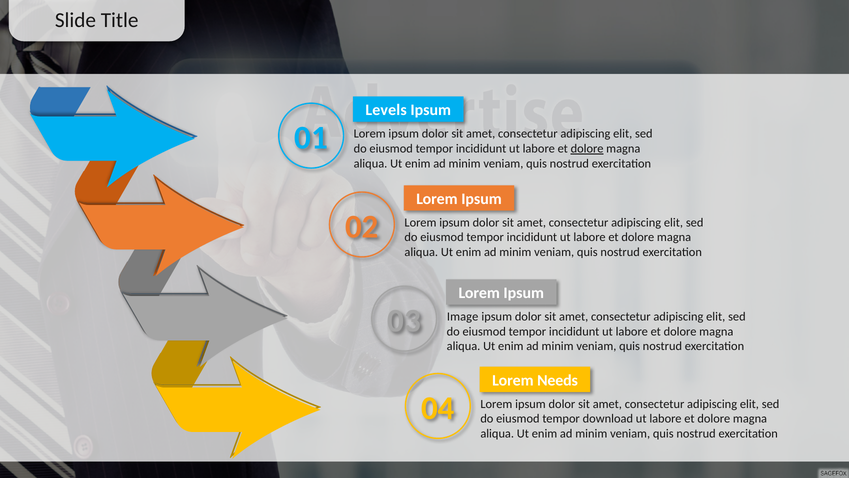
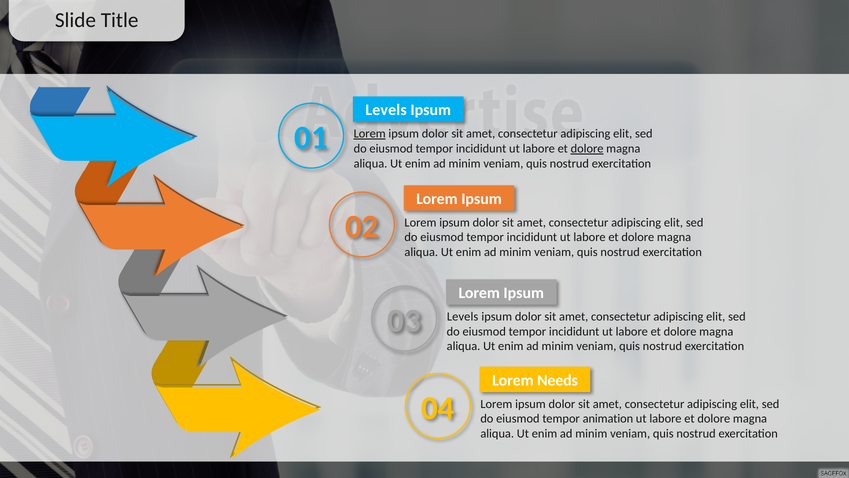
Lorem underline: none -> present (370, 134)
03 Image: Image -> Levels (463, 316)
download: download -> animation (608, 418)
